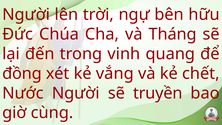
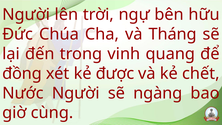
vắng: vắng -> được (115, 73)
truyền: truyền -> ngàng (158, 93)
